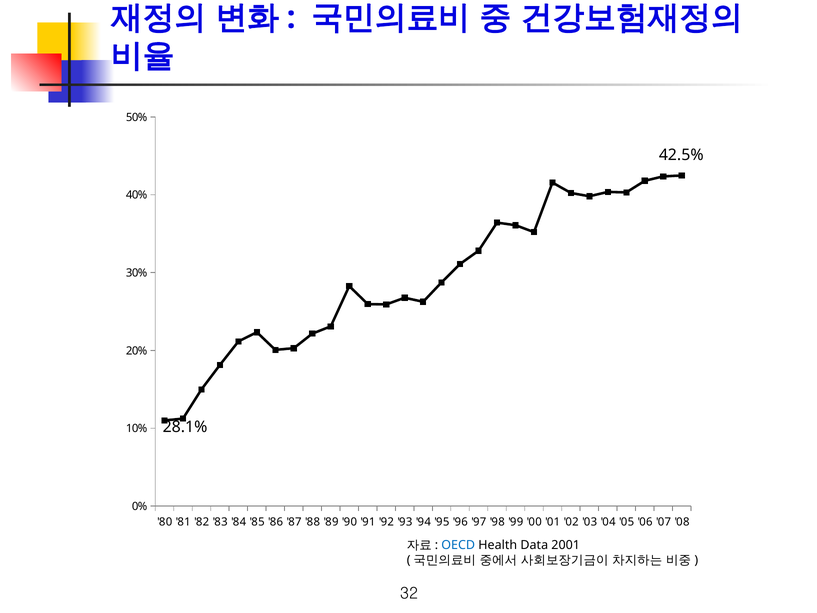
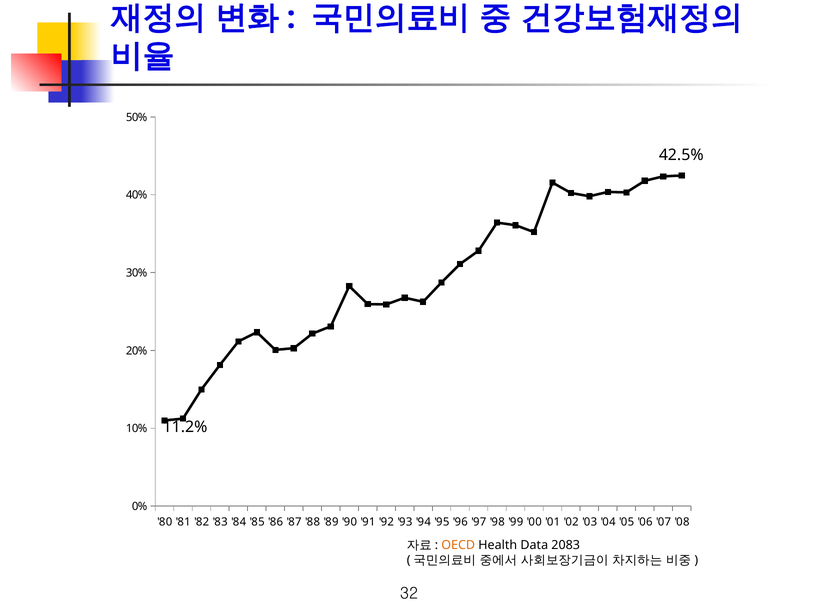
28.1%: 28.1% -> 11.2% (185, 427)
OECD colour: blue -> orange (458, 545)
2001: 2001 -> 2083 (566, 545)
